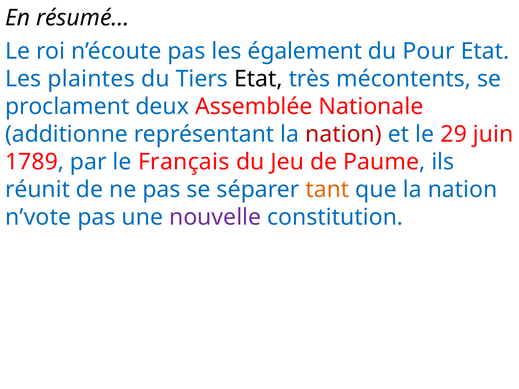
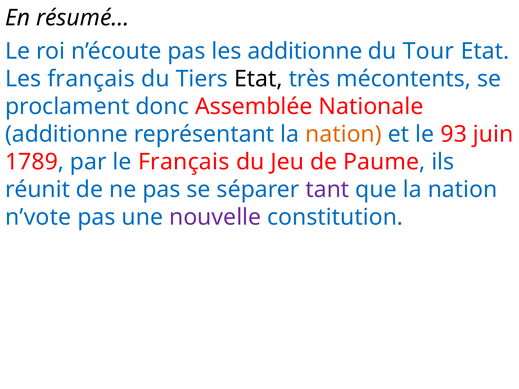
les également: également -> additionne (305, 51)
Pour: Pour -> Tour (428, 51)
Les plaintes: plaintes -> français (91, 79)
deux: deux -> donc (162, 107)
nation colour: red -> orange (344, 134)
29: 29 -> 93 (454, 134)
tant colour: orange -> purple (327, 190)
